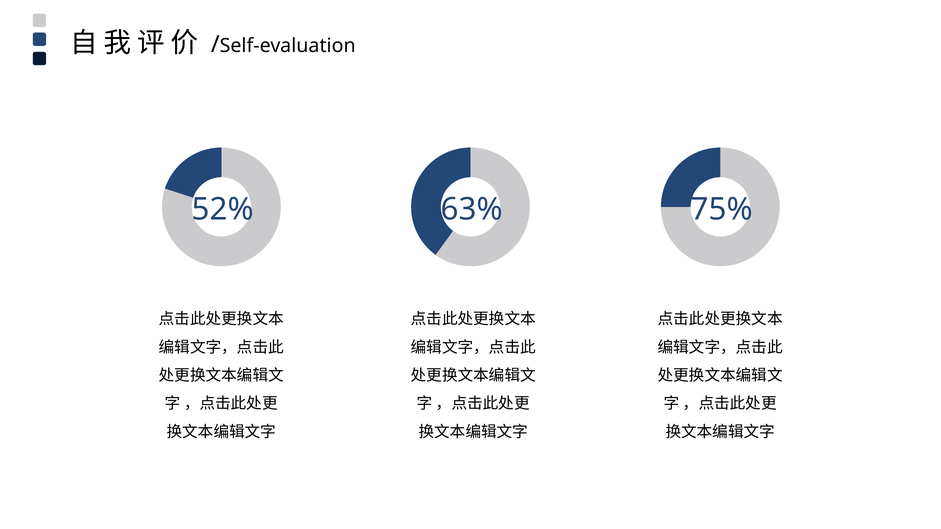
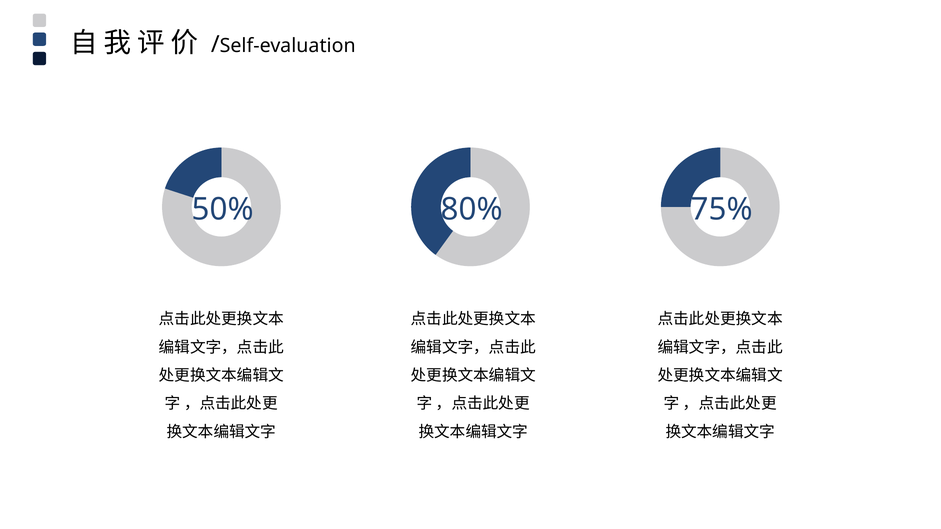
52%: 52% -> 50% (223, 209)
63%: 63% -> 80% (472, 209)
